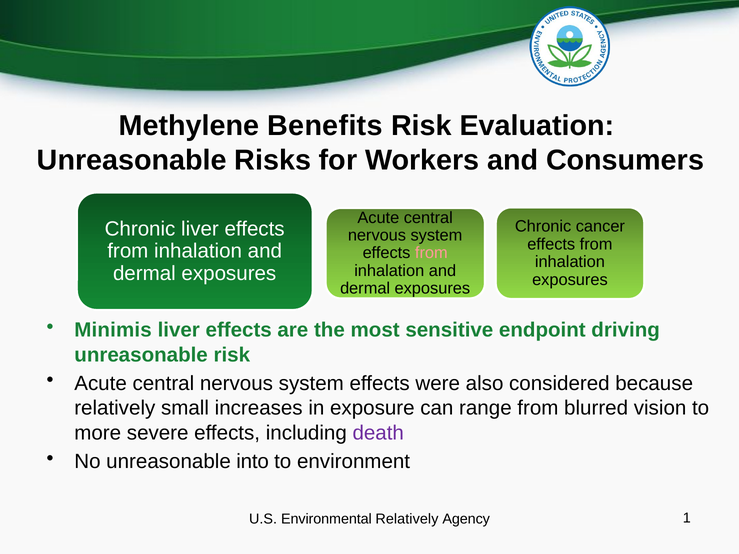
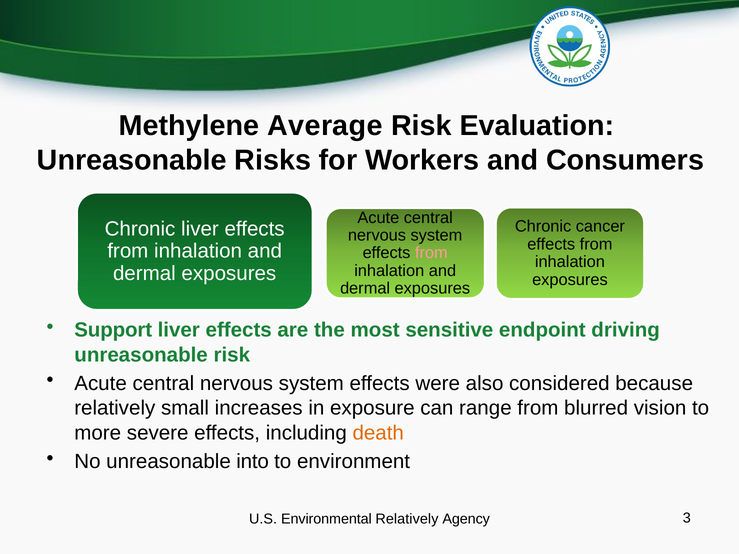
Benefits: Benefits -> Average (325, 126)
Minimis: Minimis -> Support (113, 330)
death colour: purple -> orange (378, 433)
1: 1 -> 3 (687, 518)
